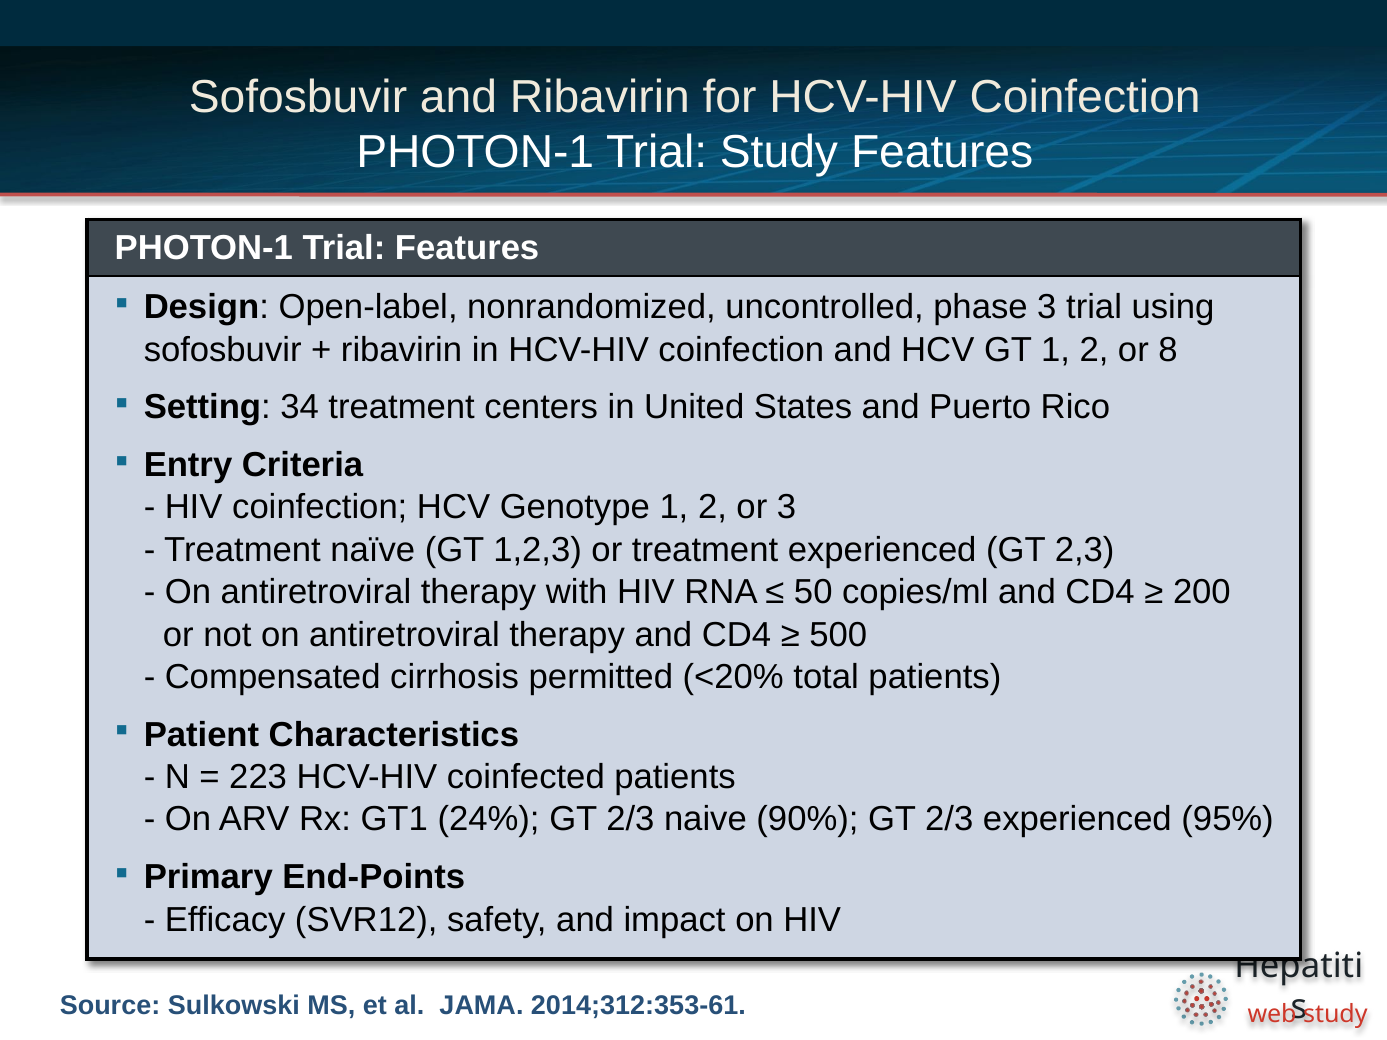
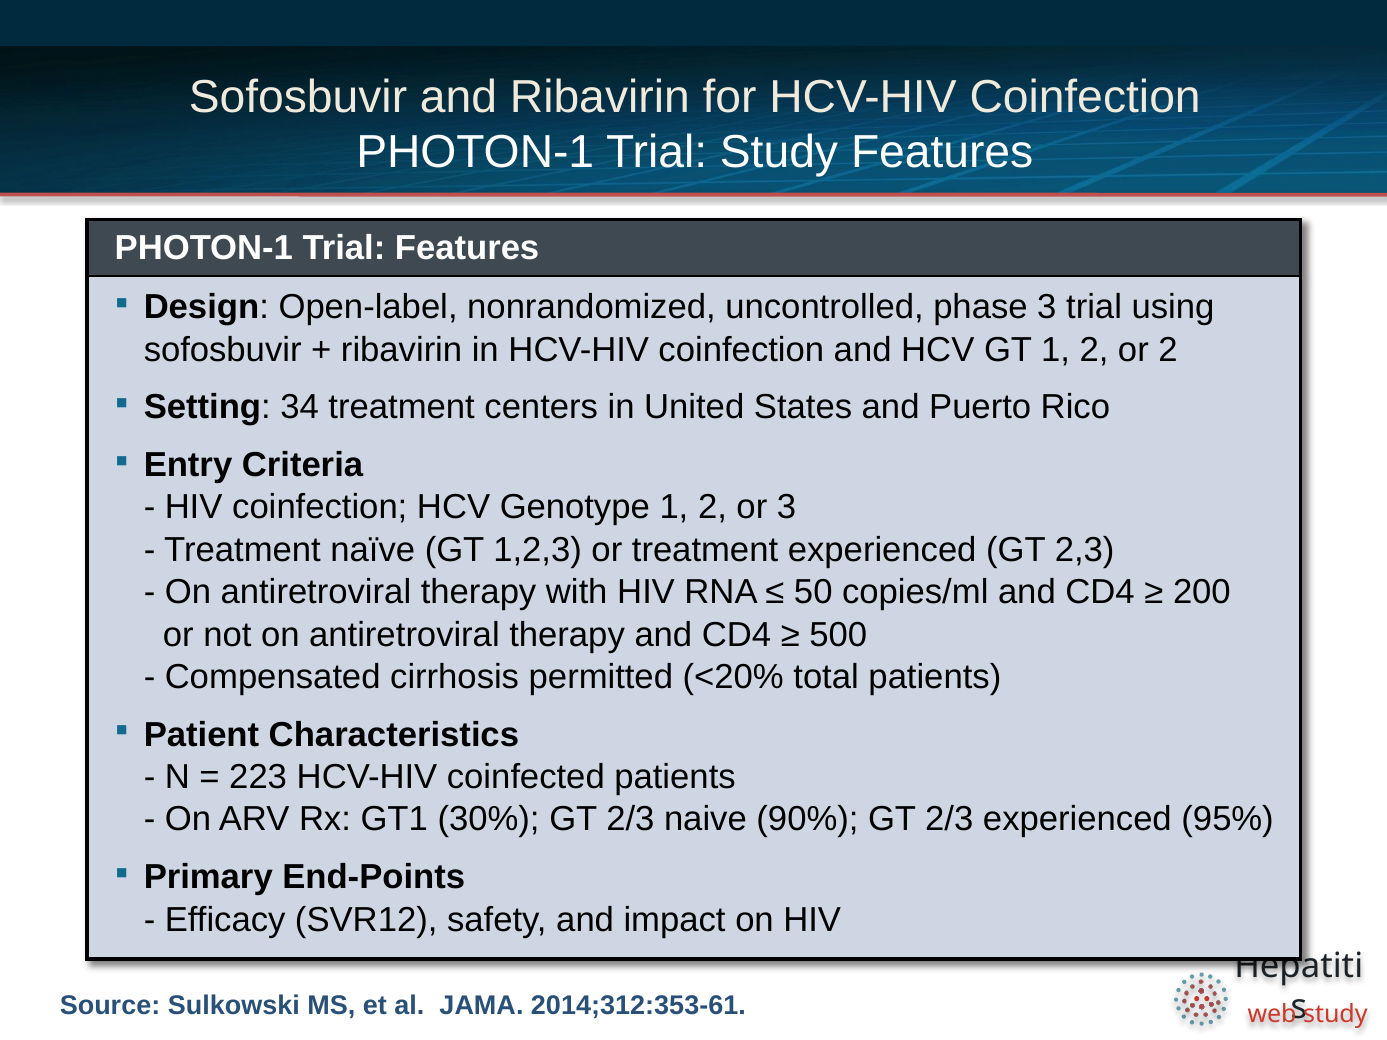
or 8: 8 -> 2 (1168, 350)
24%: 24% -> 30% (489, 820)
